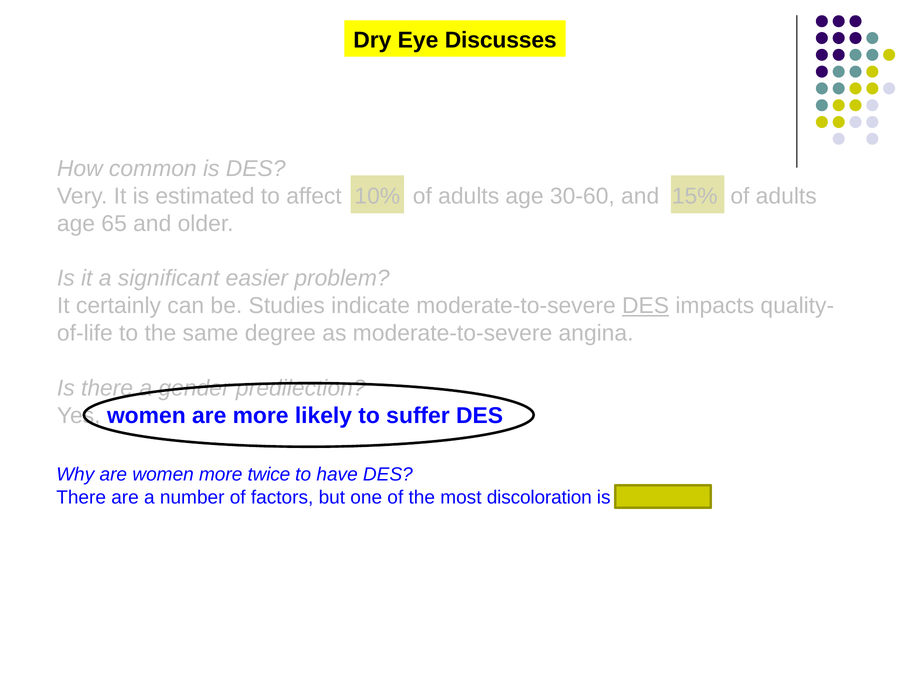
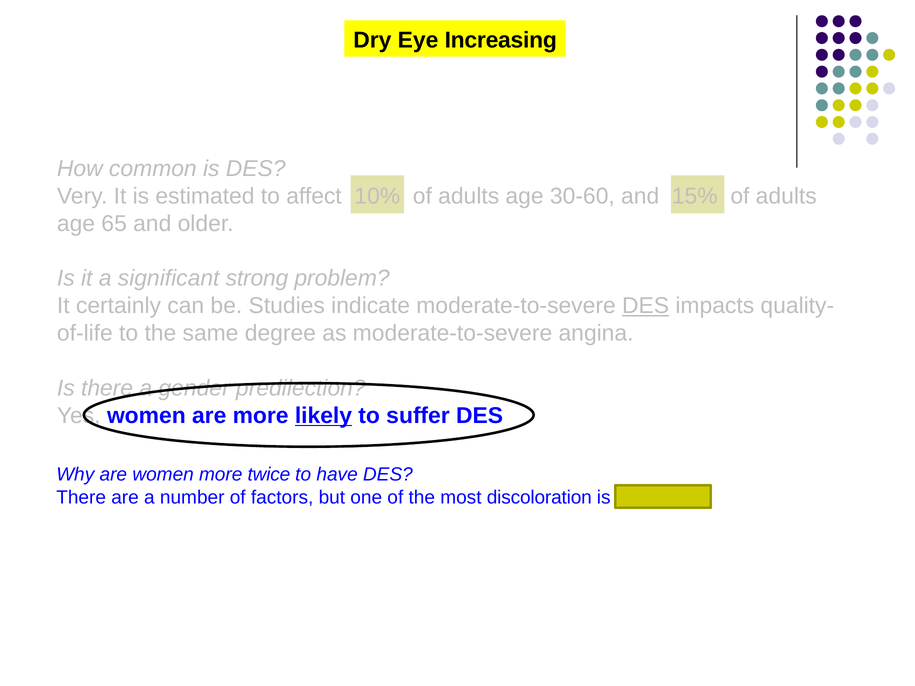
Discusses: Discusses -> Increasing (501, 40)
easier: easier -> strong (257, 279)
likely underline: none -> present (323, 416)
